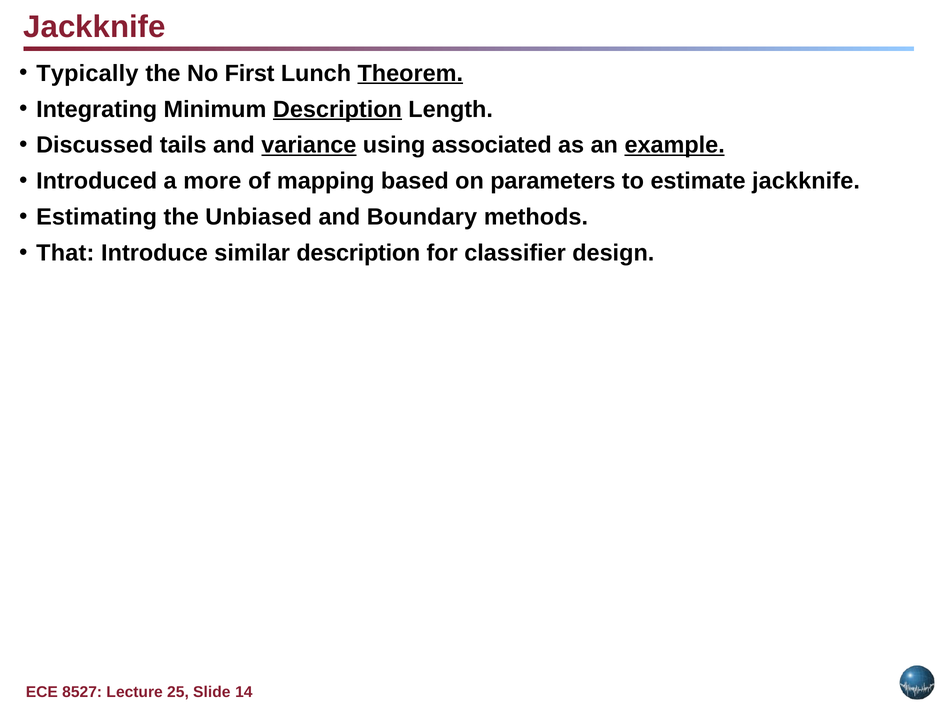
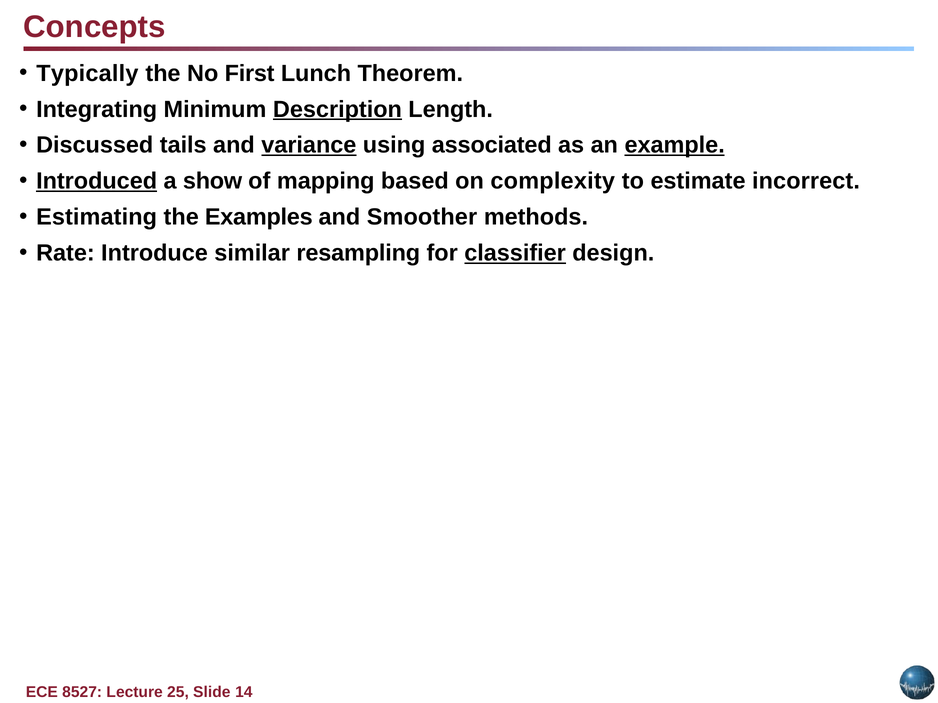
Jackknife: Jackknife -> Concepts (94, 27)
Theorem underline: present -> none (410, 73)
Introduced underline: none -> present (97, 181)
more: more -> show (213, 181)
parameters: parameters -> complexity (553, 181)
estimate jackknife: jackknife -> incorrect (806, 181)
Unbiased: Unbiased -> Examples (259, 217)
Boundary: Boundary -> Smoother (422, 217)
That: That -> Rate (65, 253)
similar description: description -> resampling (358, 253)
classifier underline: none -> present (515, 253)
